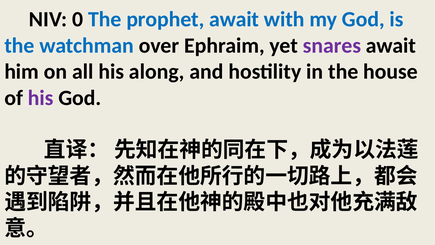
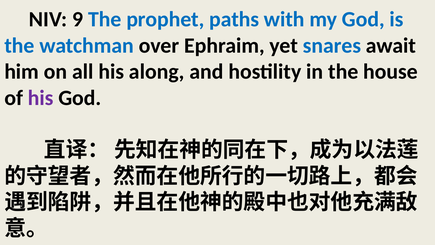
0: 0 -> 9 (78, 19)
prophet await: await -> paths (234, 19)
snares colour: purple -> blue (332, 46)
